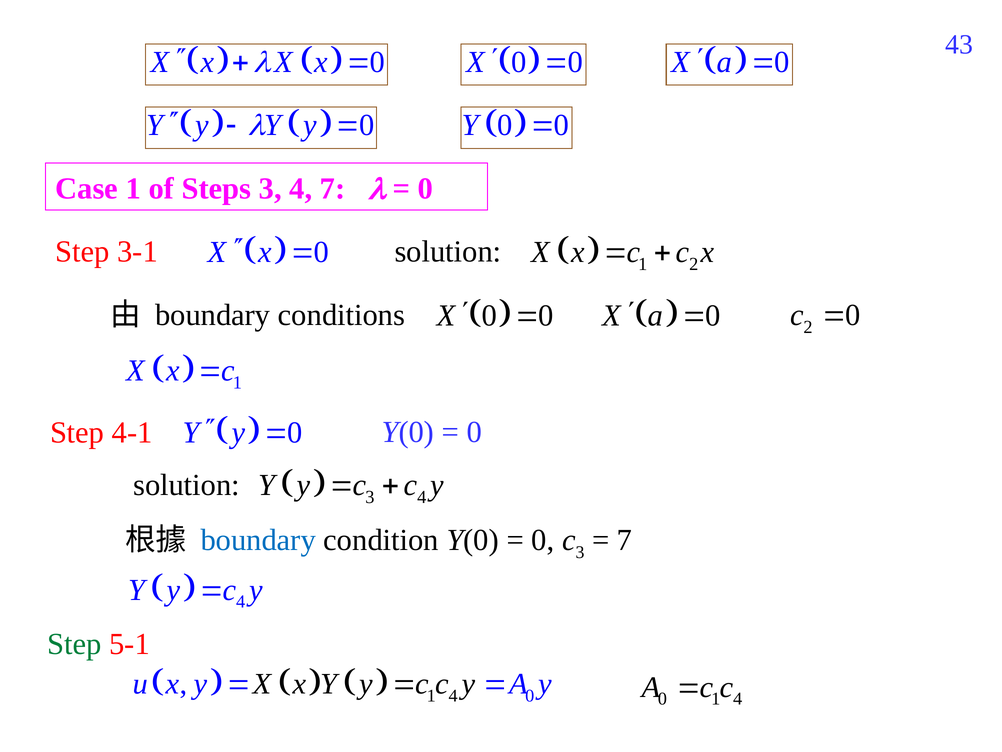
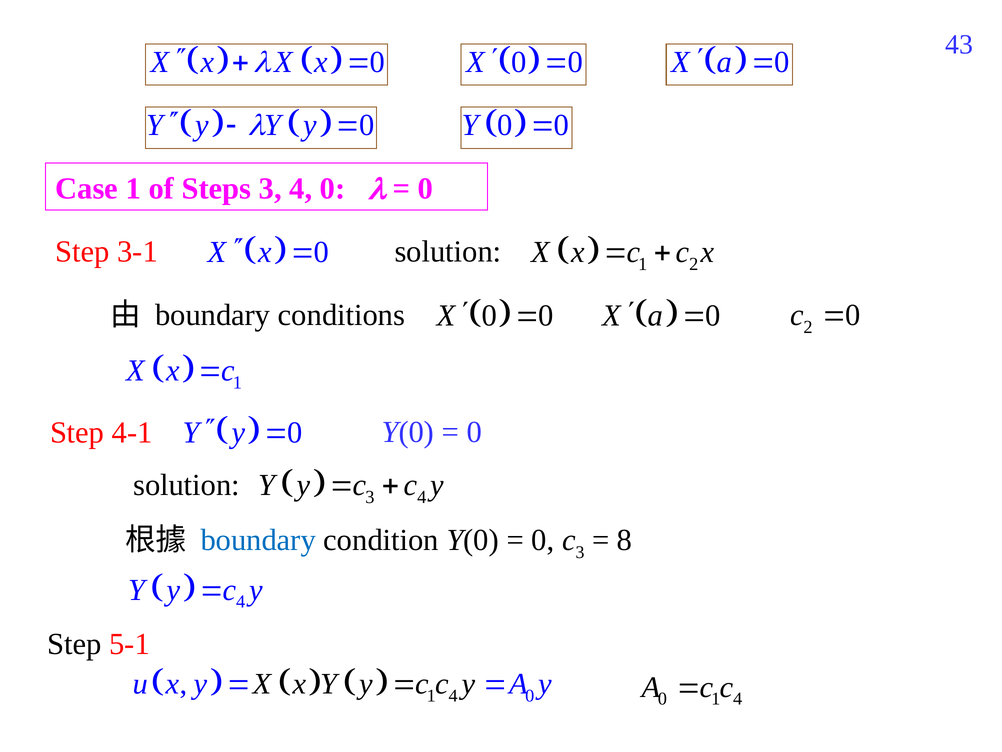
4 7: 7 -> 0 (333, 189)
7: 7 -> 8 (625, 540)
Step colour: green -> black (75, 644)
